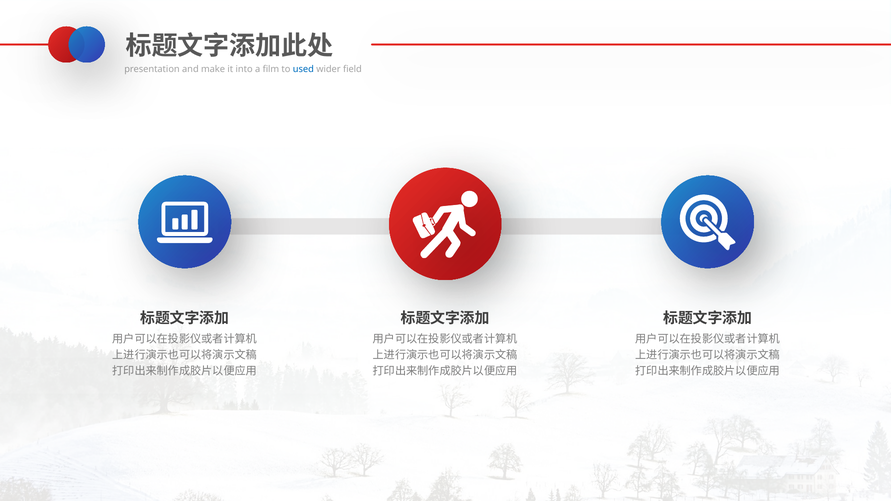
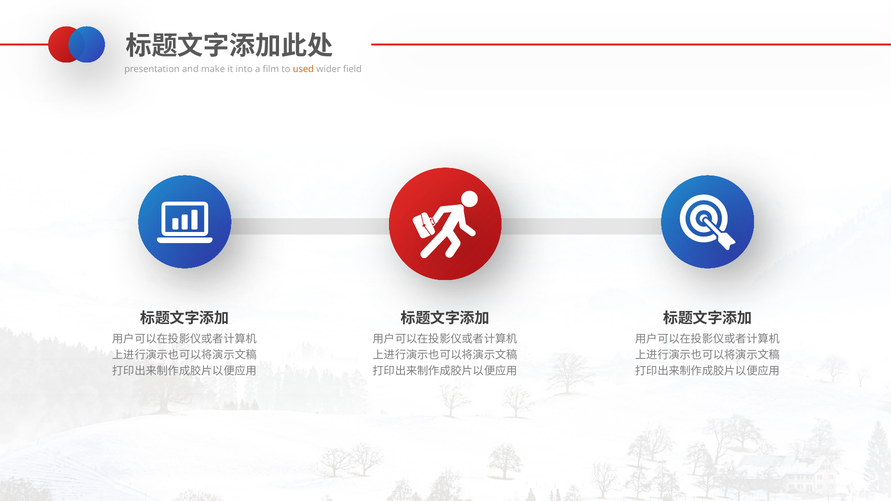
used colour: blue -> orange (303, 69)
